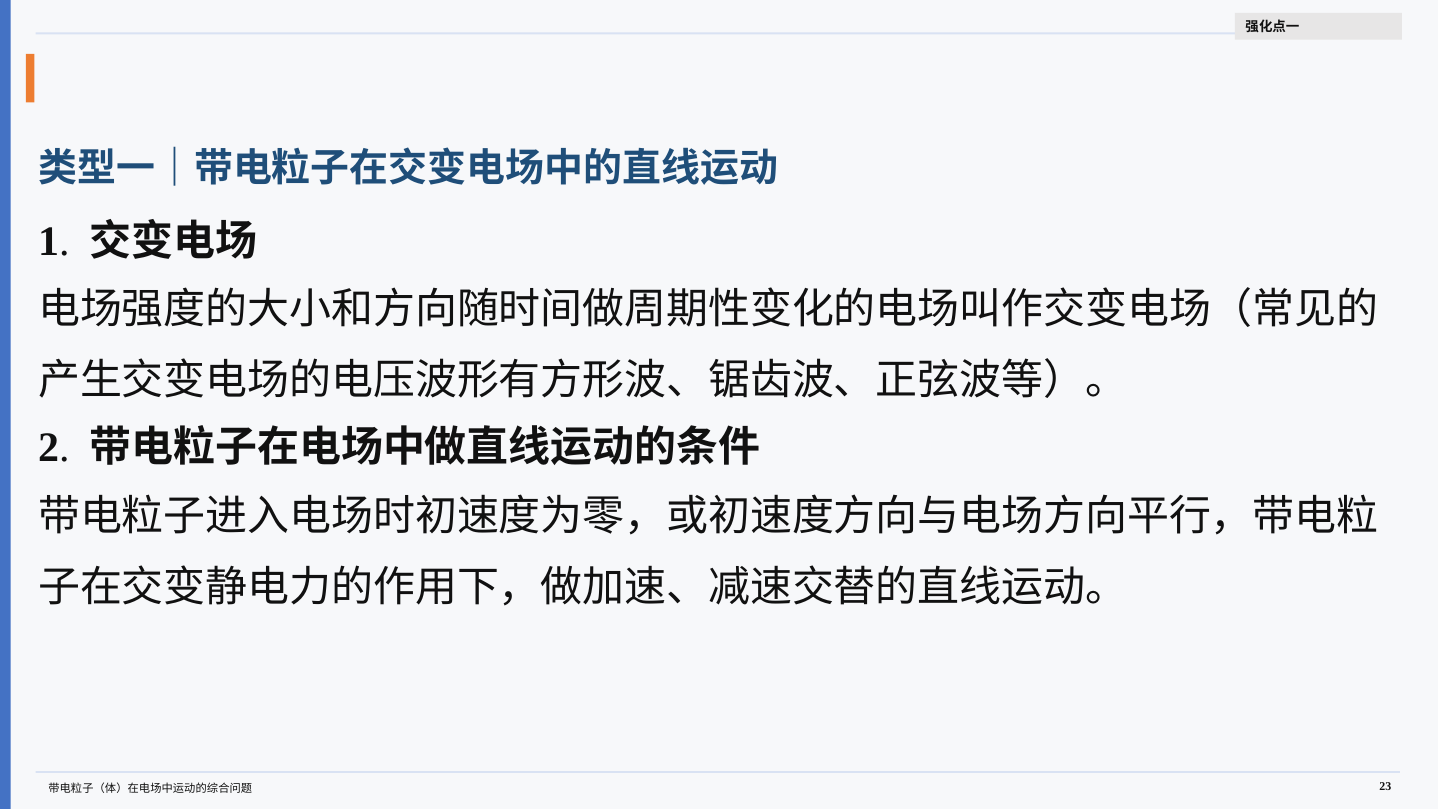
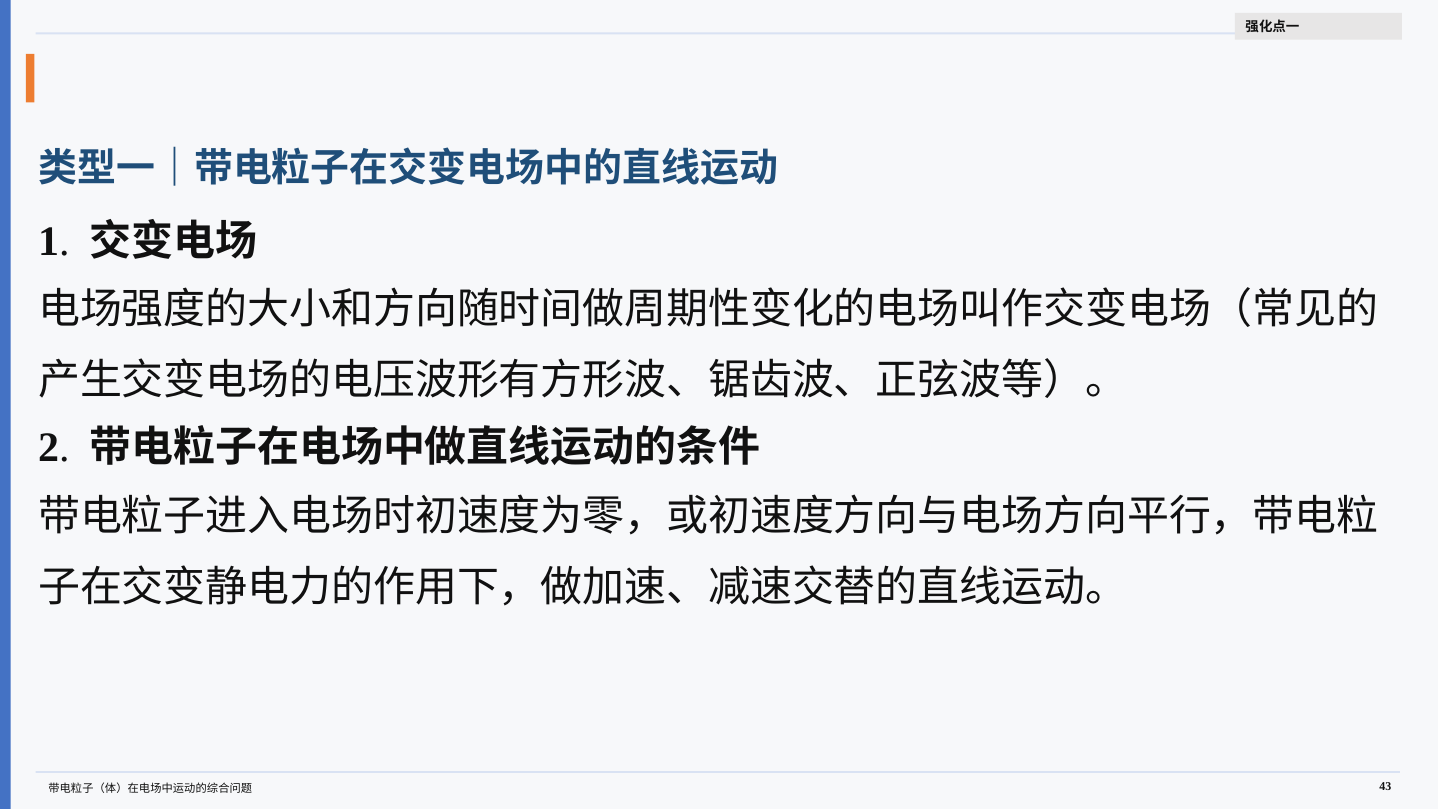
23: 23 -> 43 (1385, 787)
